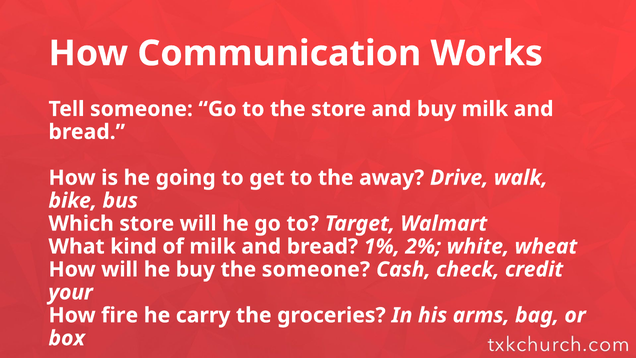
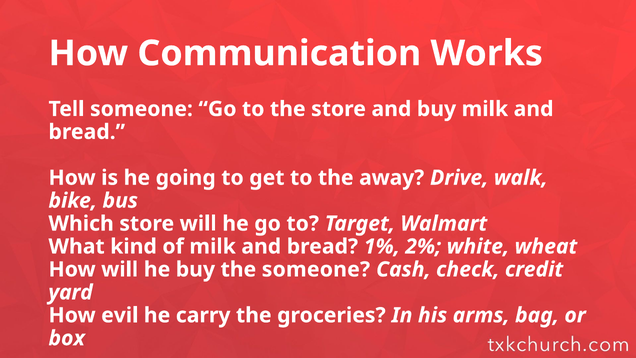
your: your -> yard (71, 292)
fire: fire -> evil (120, 315)
